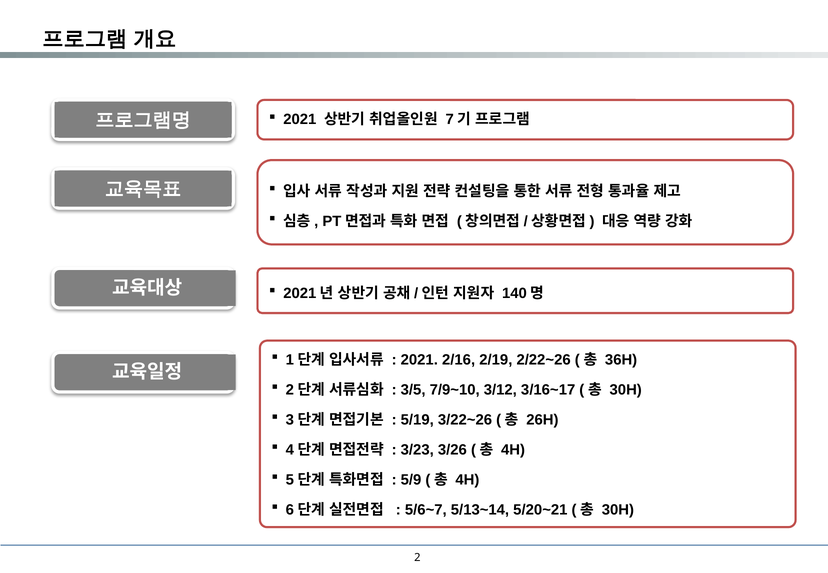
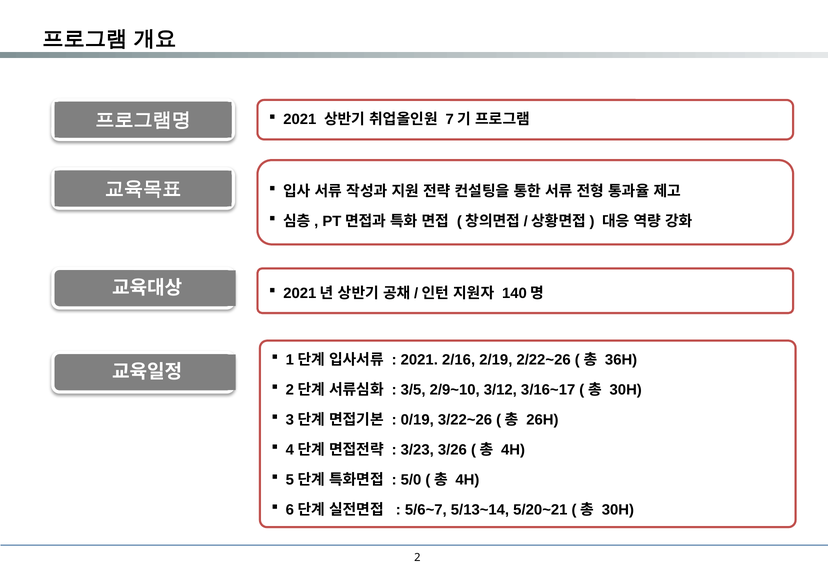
7/9~10: 7/9~10 -> 2/9~10 (455, 390)
5/19: 5/19 -> 0/19 (417, 420)
5/9: 5/9 -> 5/0 (411, 480)
